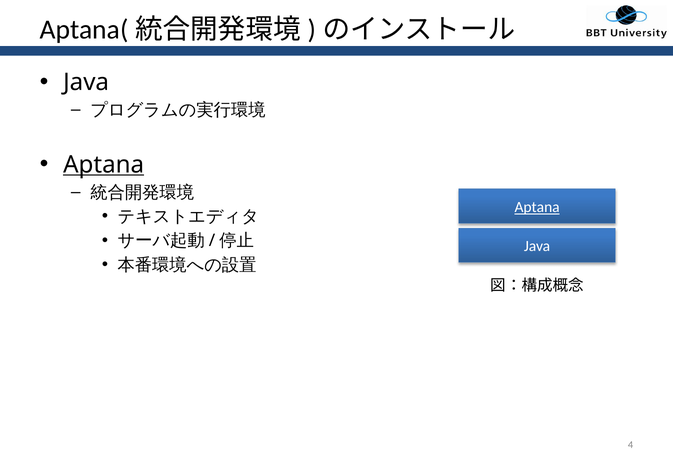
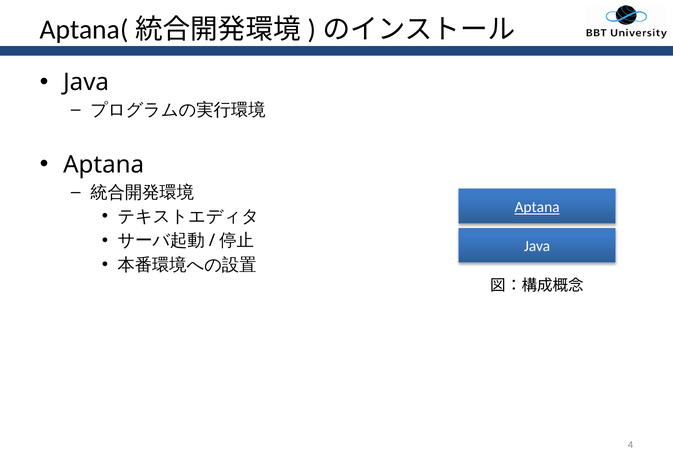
Aptana underline: present -> none (104, 165)
